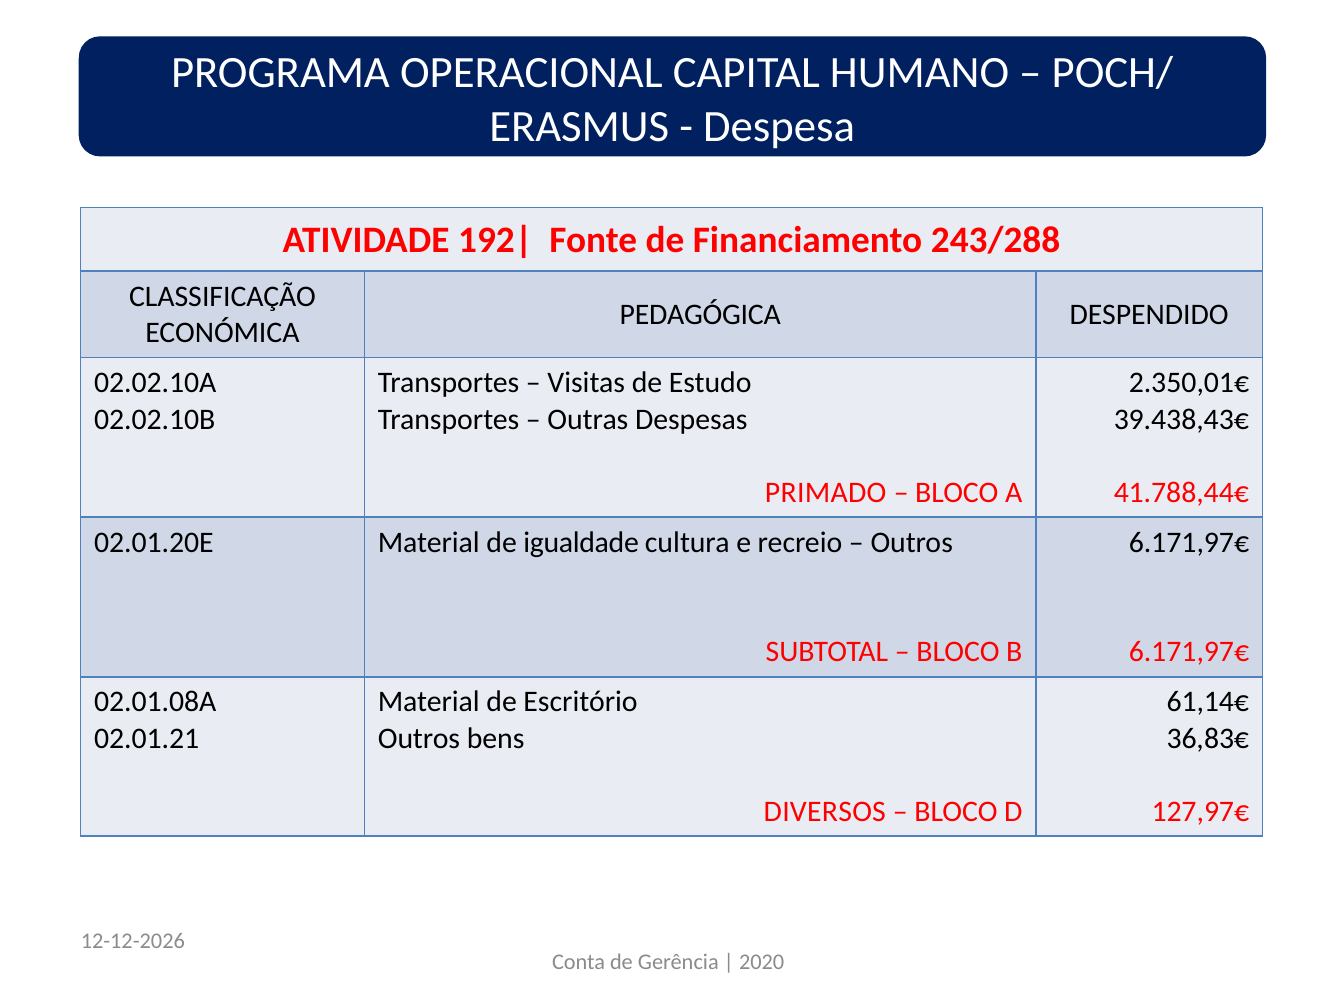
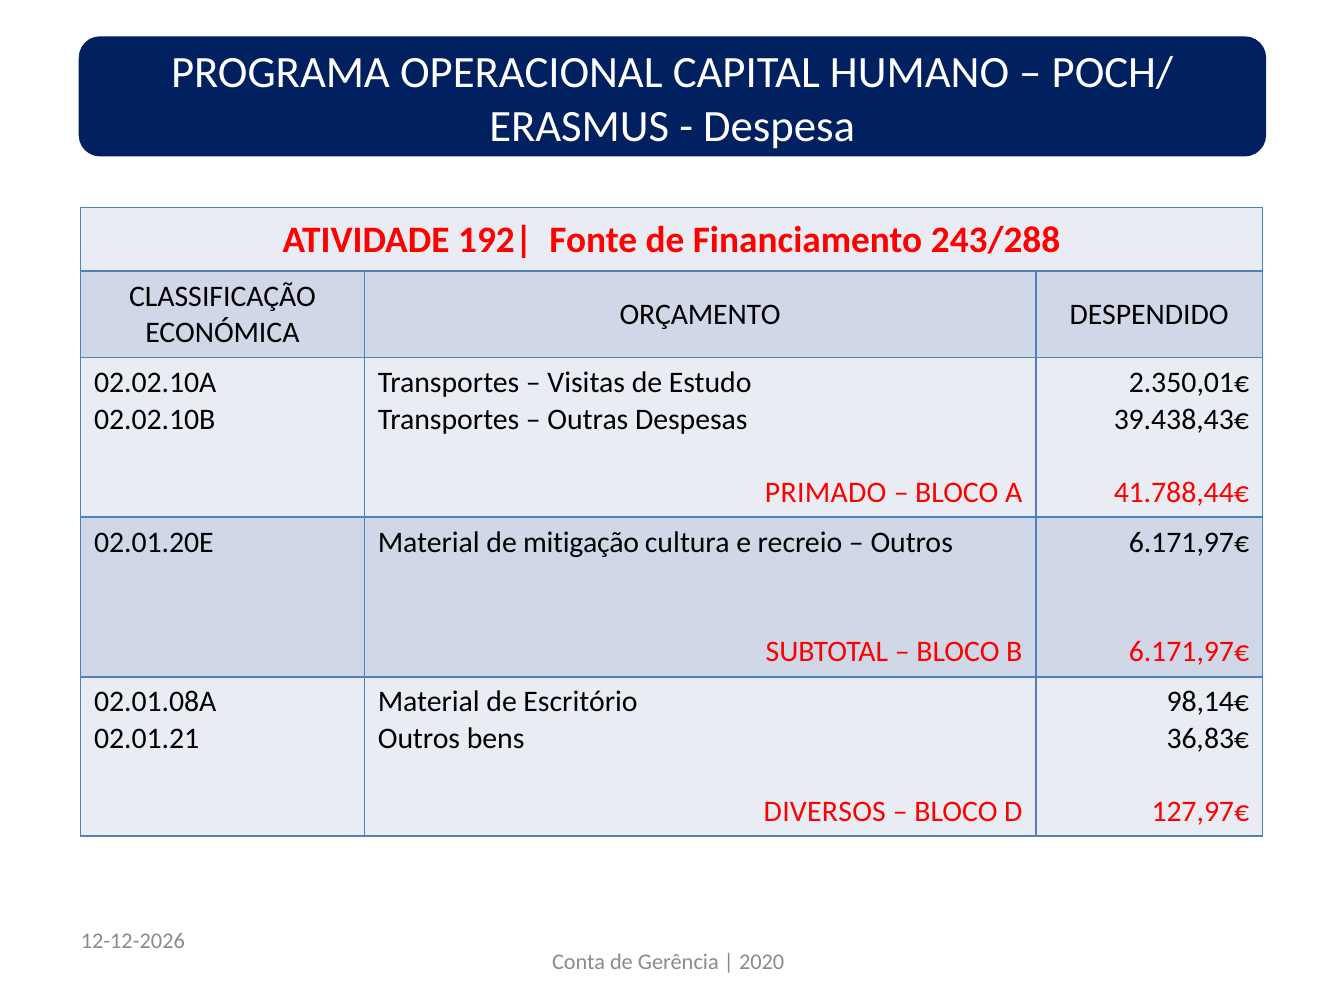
PEDAGÓGICA: PEDAGÓGICA -> ORÇAMENTO (700, 315)
igualdade: igualdade -> mitigação (581, 542)
61,14€: 61,14€ -> 98,14€ (1208, 702)
